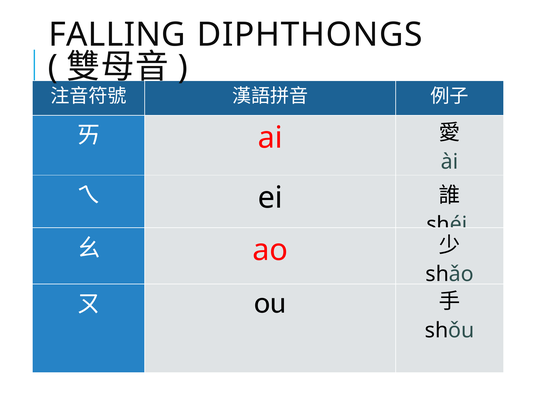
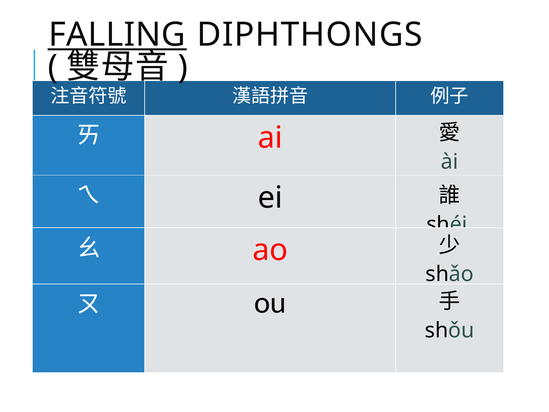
FALLING underline: none -> present (117, 35)
